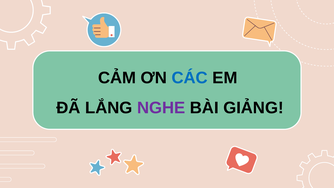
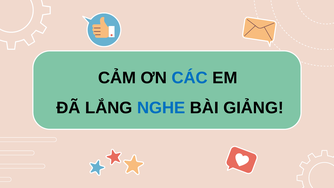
NGHE colour: purple -> blue (161, 108)
